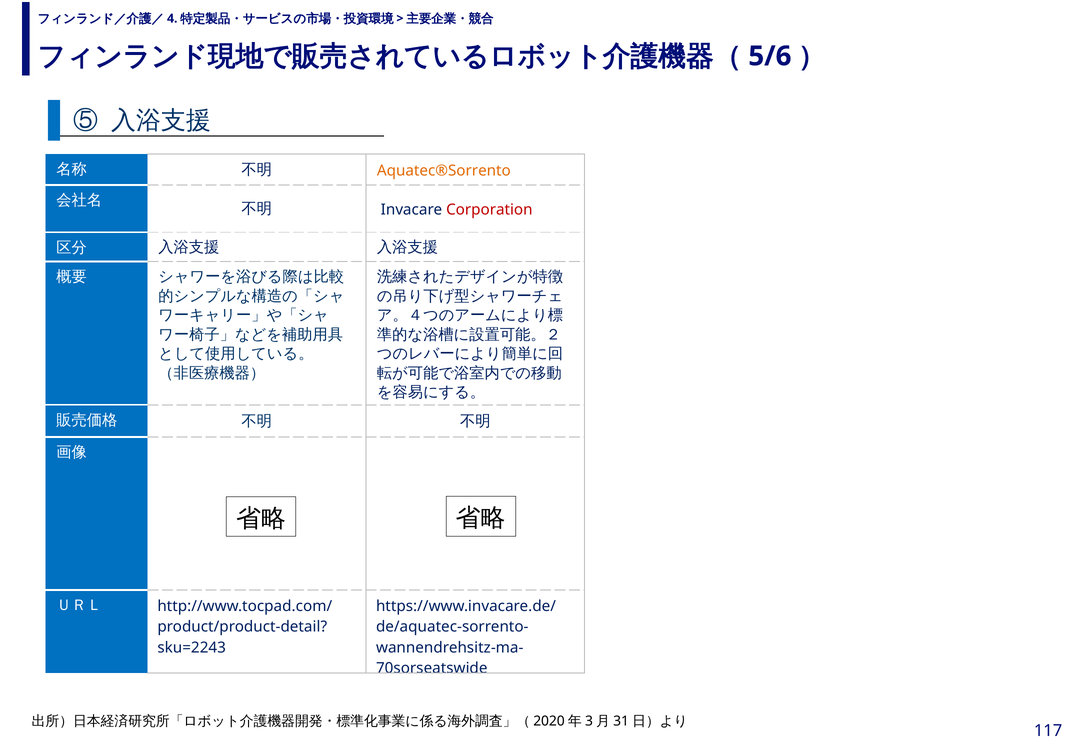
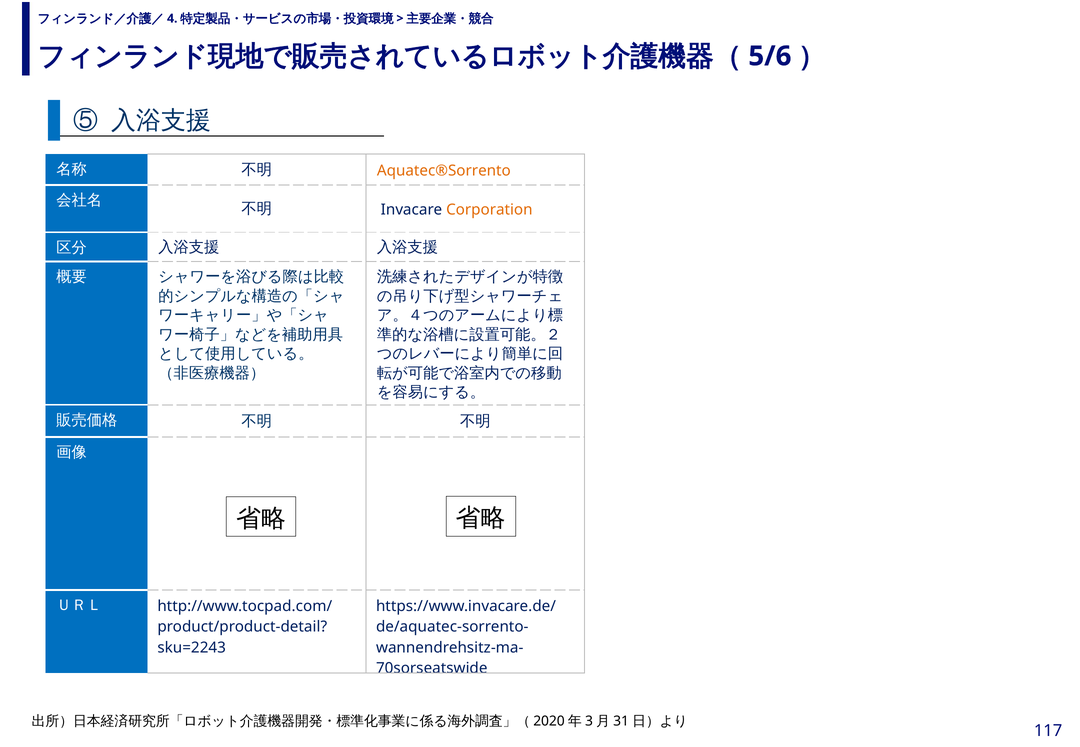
Corporation colour: red -> orange (489, 210)
